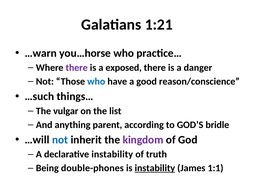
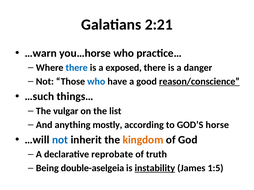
1:21: 1:21 -> 2:21 (159, 25)
there colour: purple -> blue (77, 68)
reason/conscience underline: none -> present (199, 82)
parent: parent -> mostly (107, 125)
bridle: bridle -> horse (217, 125)
kingdom colour: purple -> orange (143, 140)
declarative instability: instability -> reprobate (112, 155)
double-phones: double-phones -> double-aselgeia (92, 169)
1:1: 1:1 -> 1:5 (216, 169)
